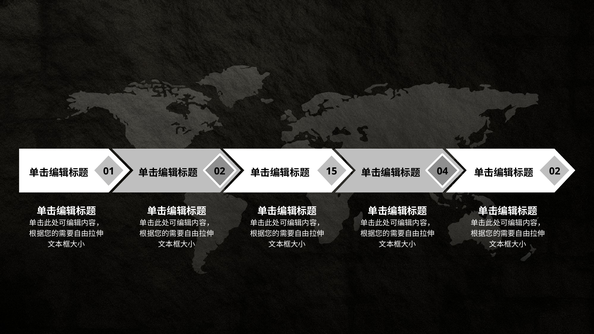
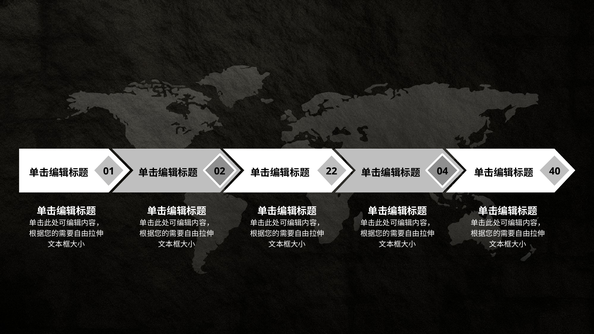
15: 15 -> 22 (332, 171)
04 02: 02 -> 40 (555, 171)
